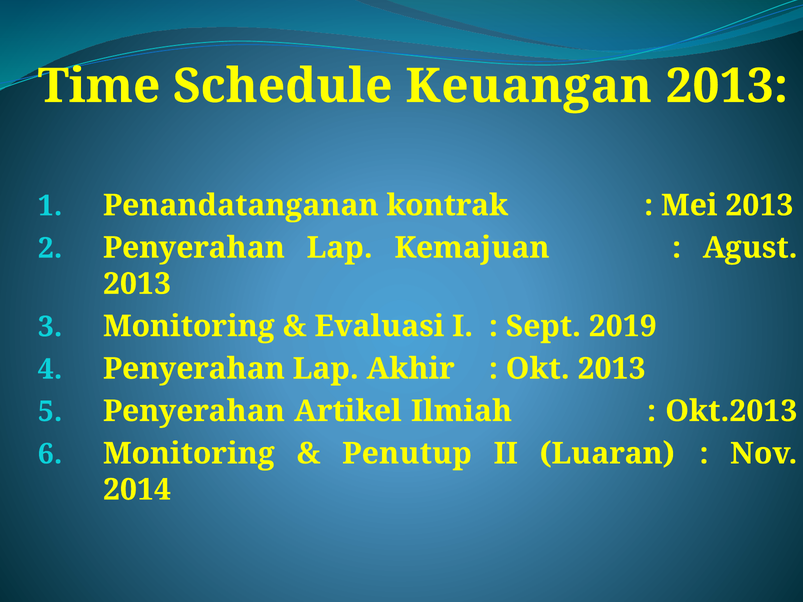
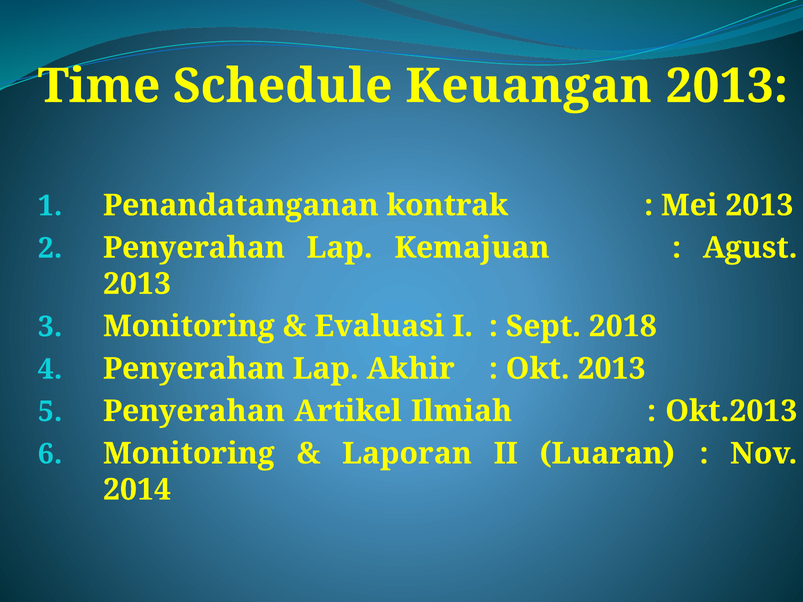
2019: 2019 -> 2018 (623, 326)
Penutup: Penutup -> Laporan (407, 454)
